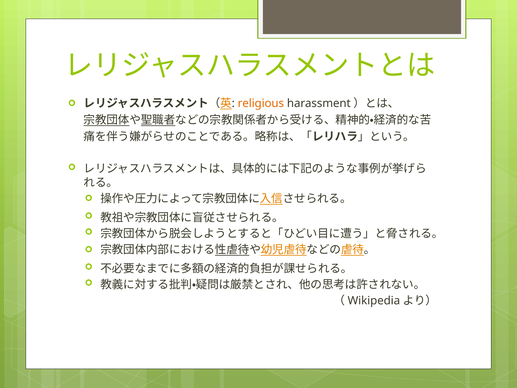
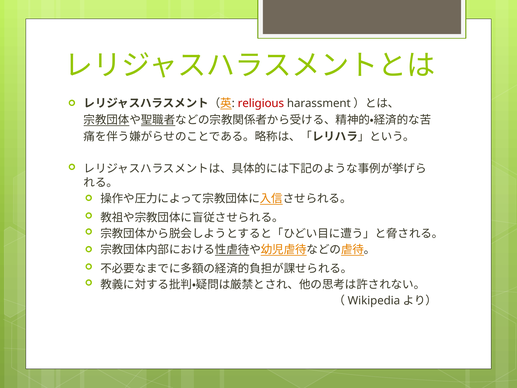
religious colour: orange -> red (261, 103)
